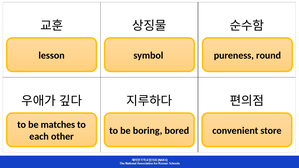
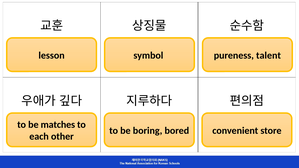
round: round -> talent (268, 55)
